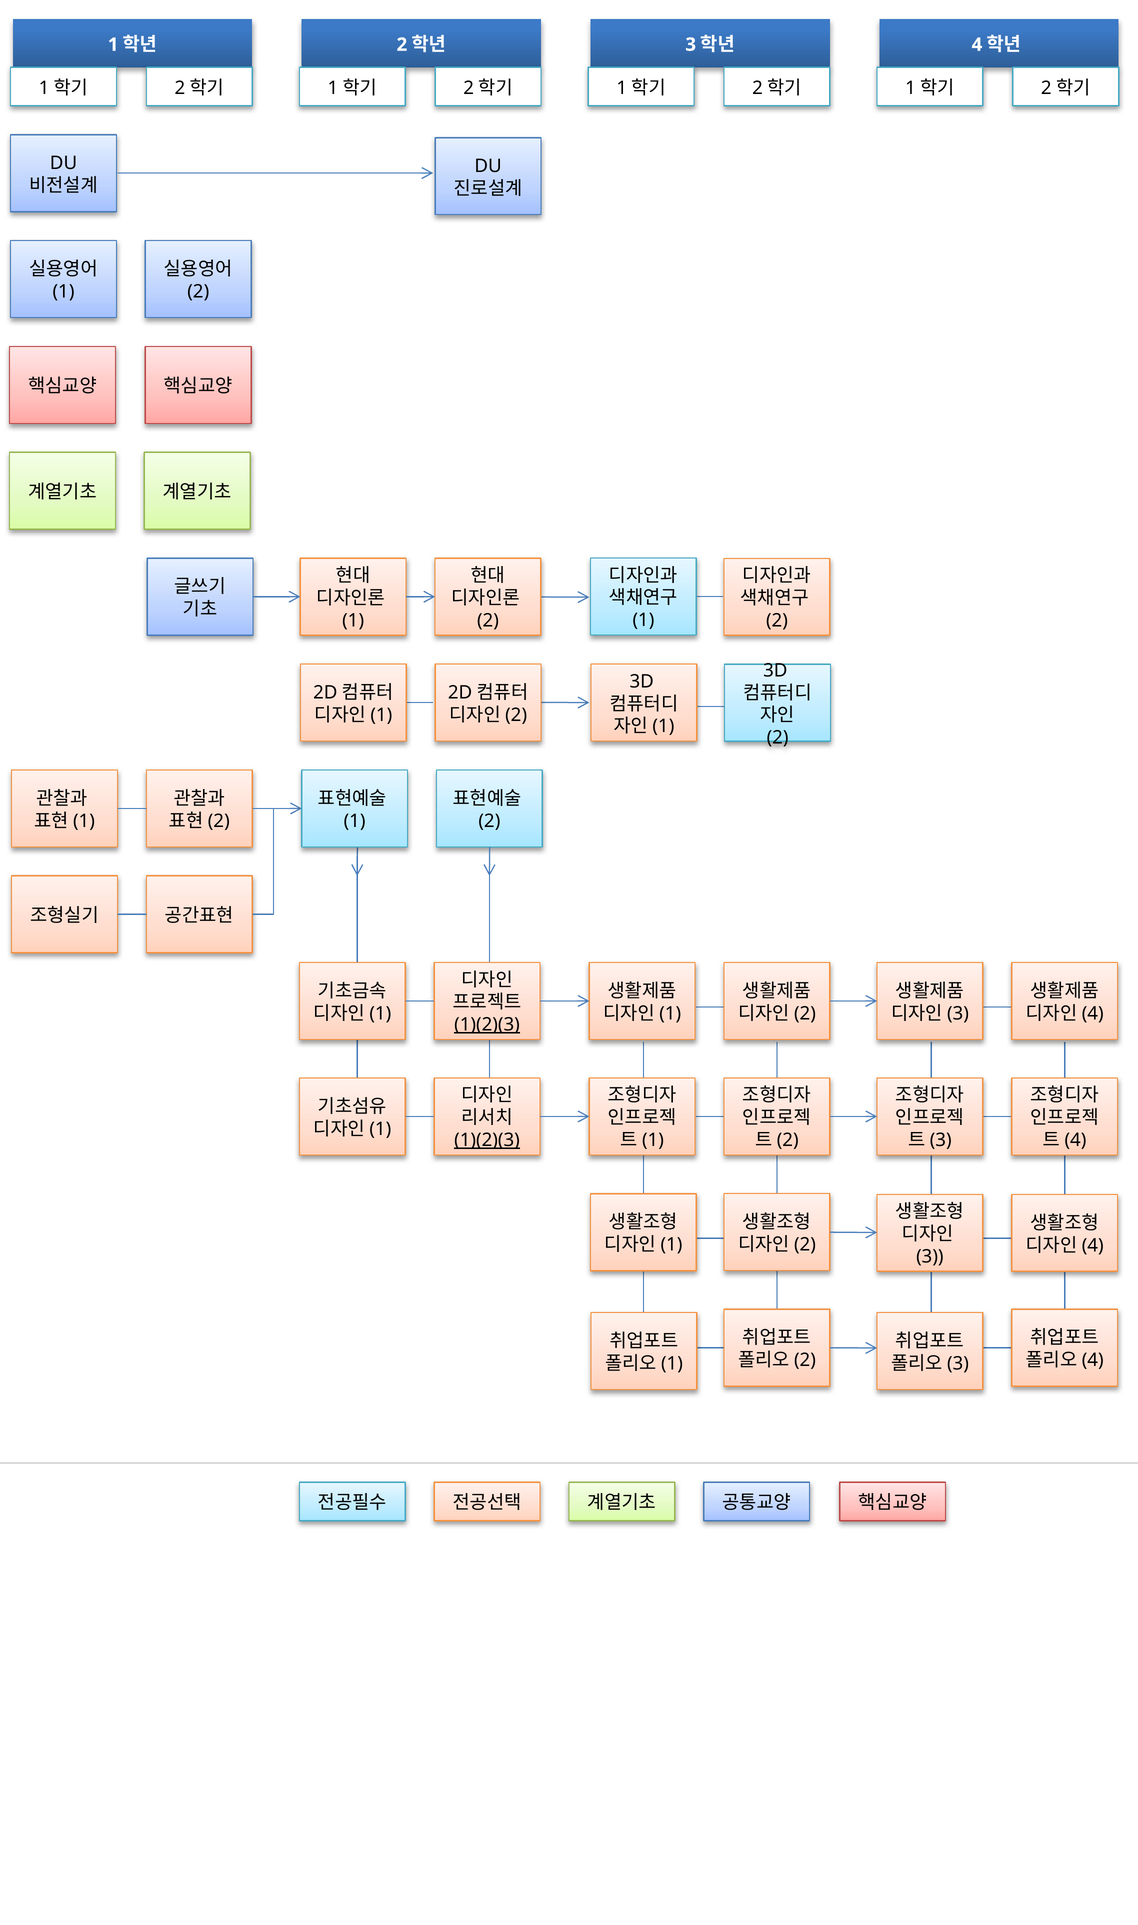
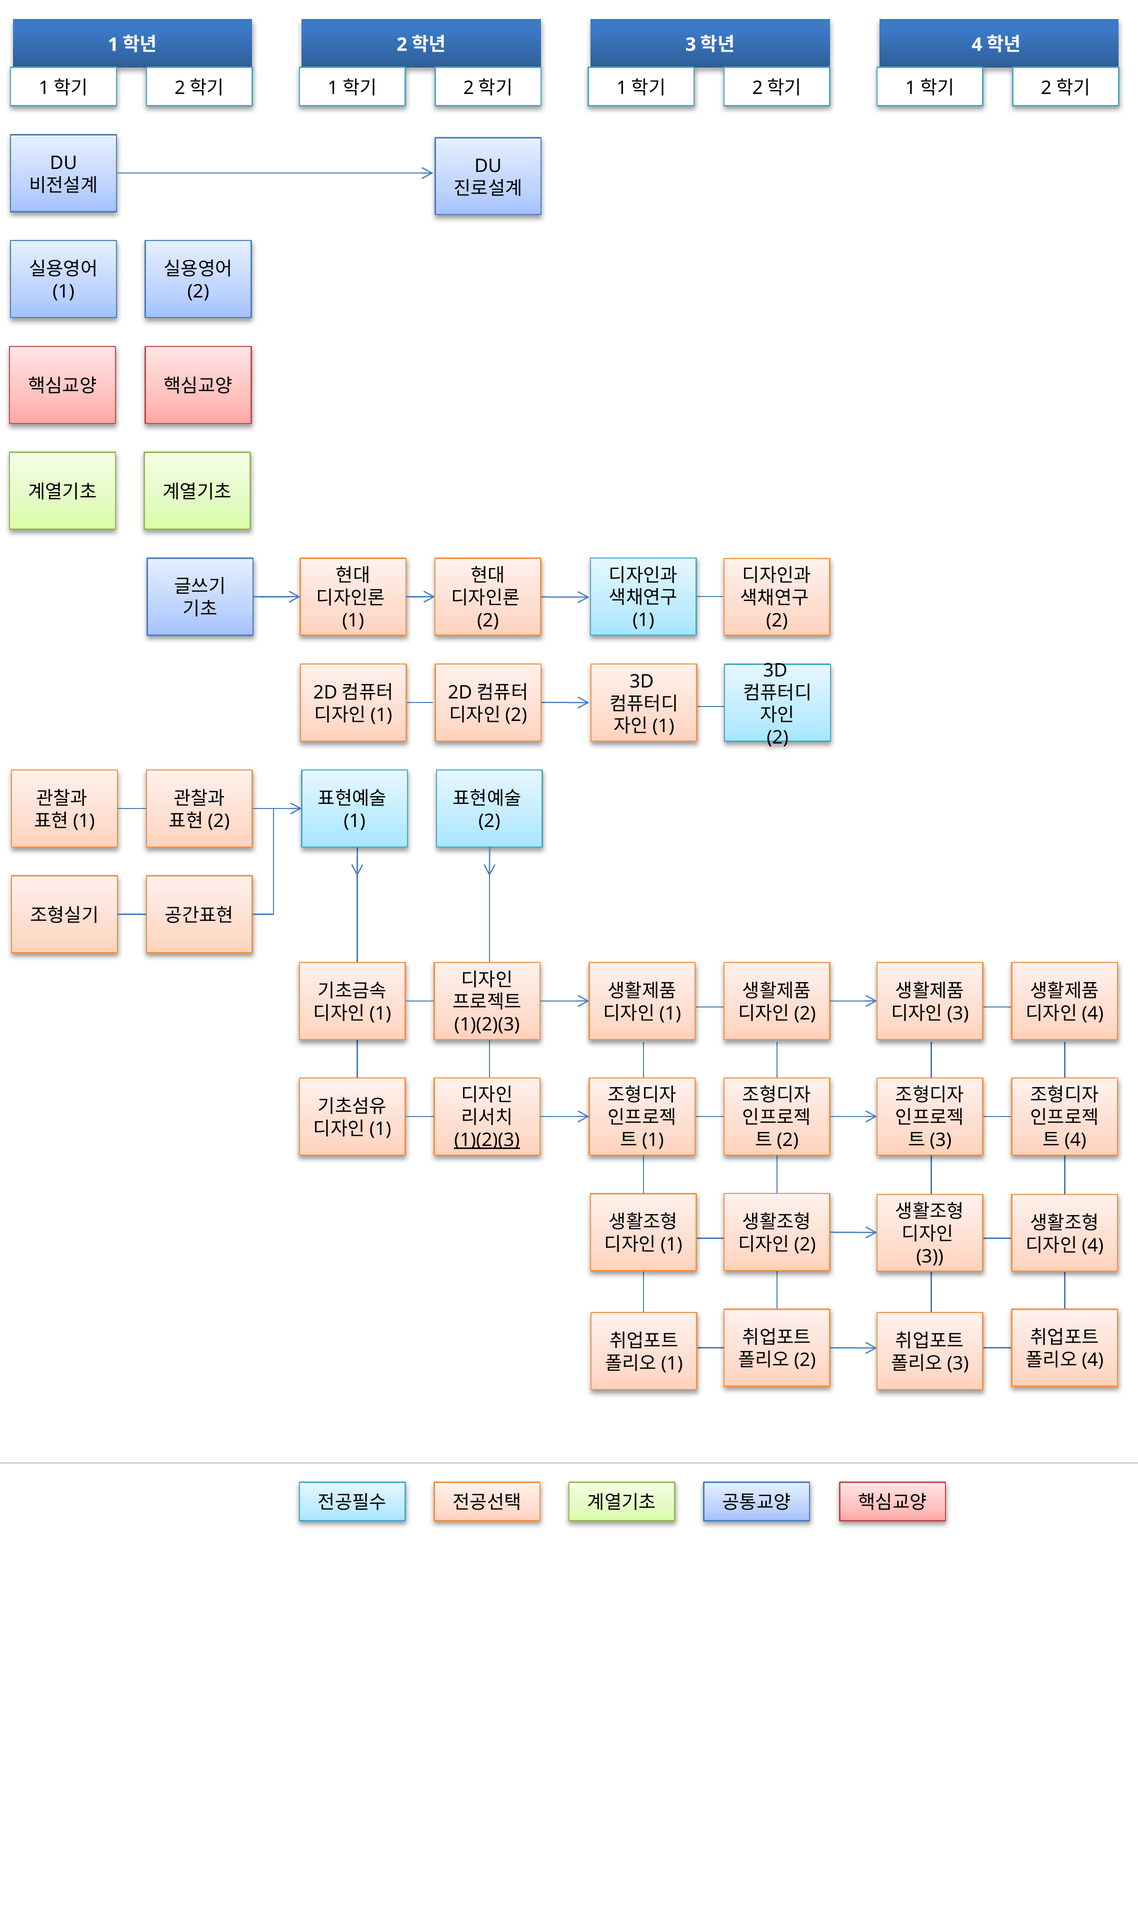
1)(2)(3 underline: present -> none (487, 1025)
